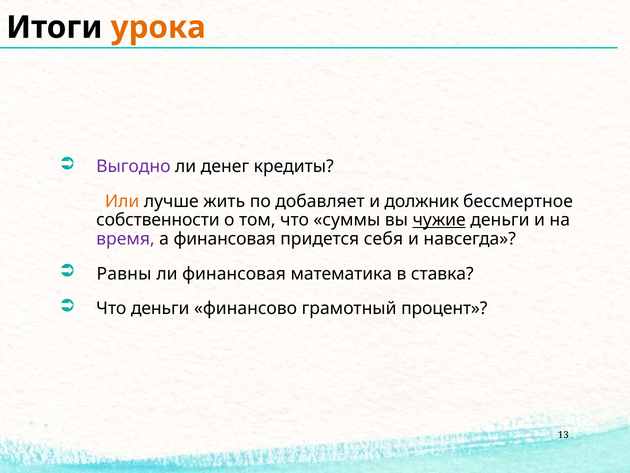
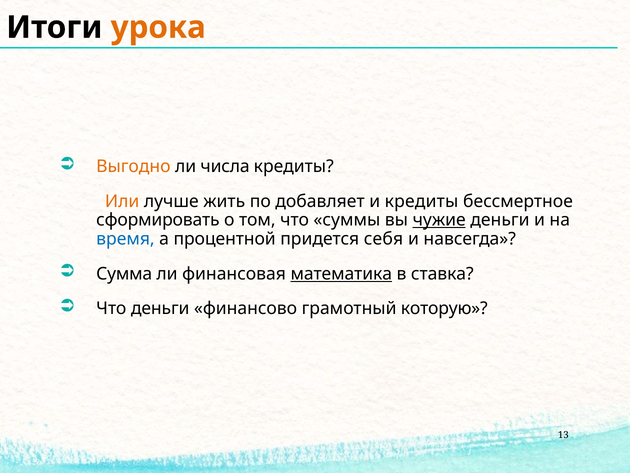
Выгодно colour: purple -> orange (133, 166)
денег: денег -> числа (225, 166)
и должник: должник -> кредиты (422, 201)
собственности: собственности -> сформировать (158, 220)
время colour: purple -> blue (125, 239)
а финансовая: финансовая -> процентной (225, 239)
Равны: Равны -> Сумма (124, 273)
математика underline: none -> present (341, 273)
процент: процент -> которую (444, 308)
